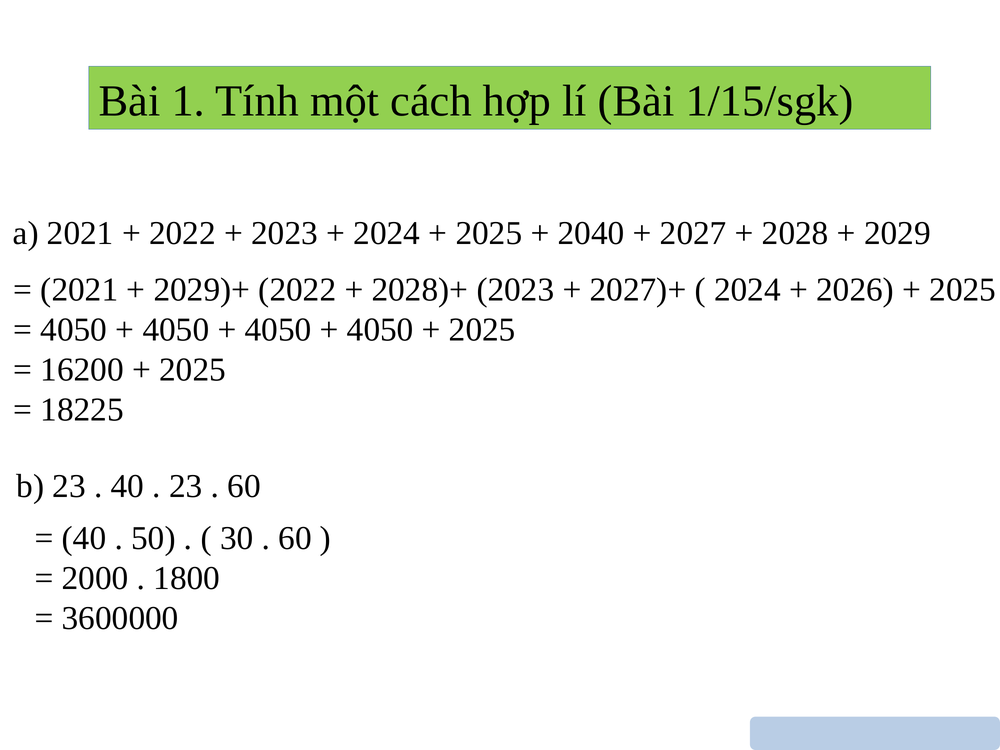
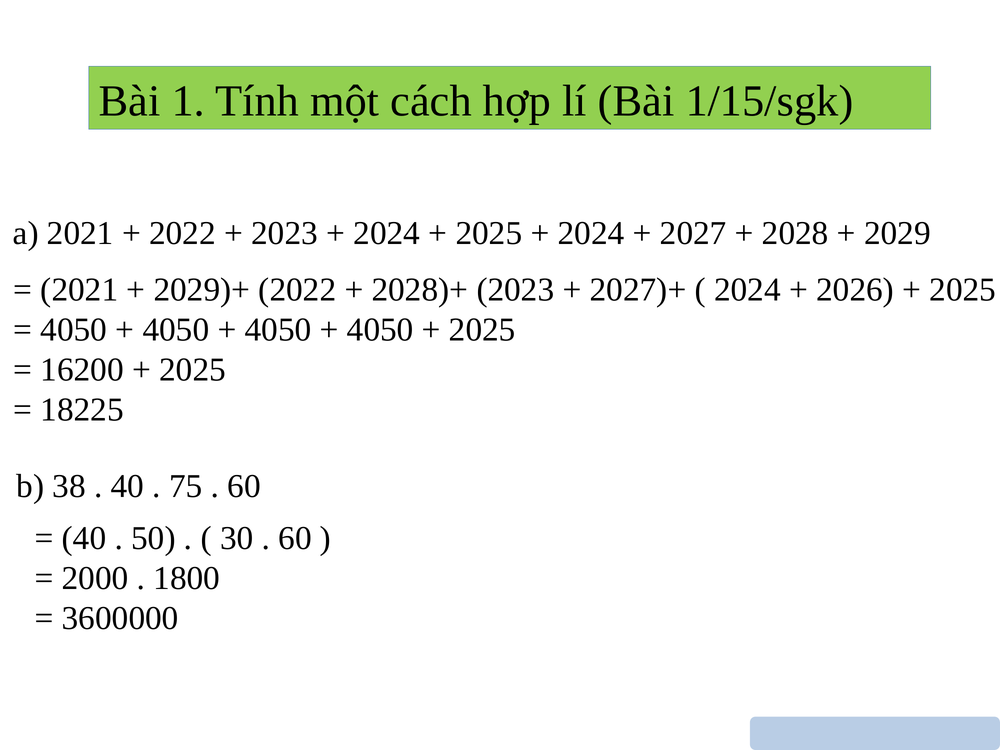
2040: 2040 -> 2024 (591, 233)
b 23: 23 -> 38 (69, 486)
23: 23 -> 75 (186, 486)
